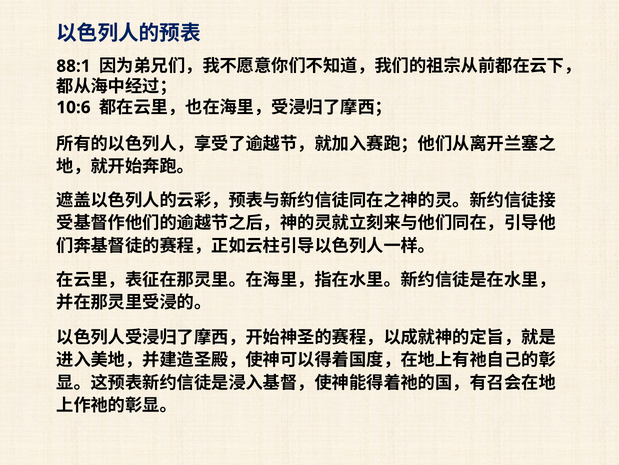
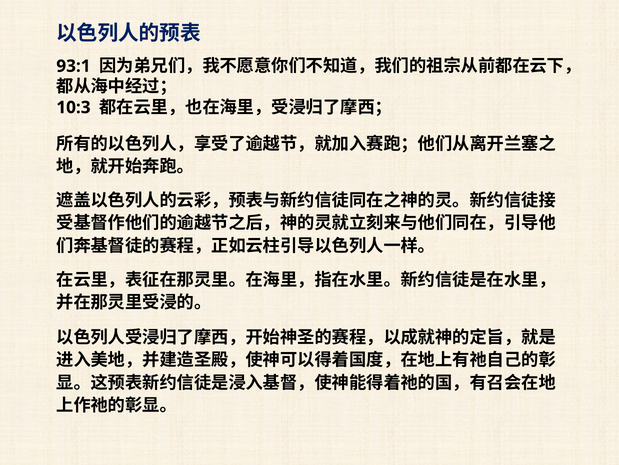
88:1: 88:1 -> 93:1 (73, 66)
10:6: 10:6 -> 10:3 (73, 107)
